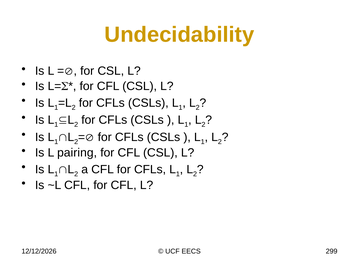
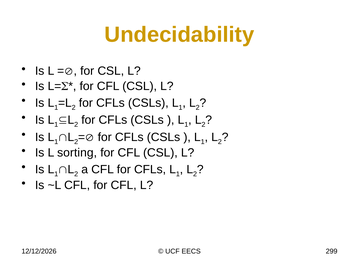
pairing: pairing -> sorting (77, 153)
